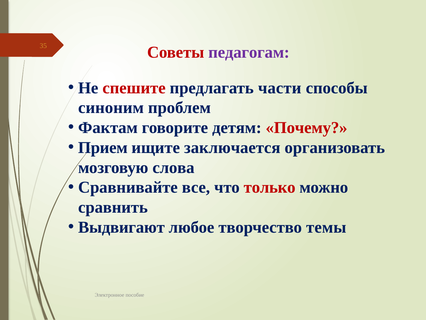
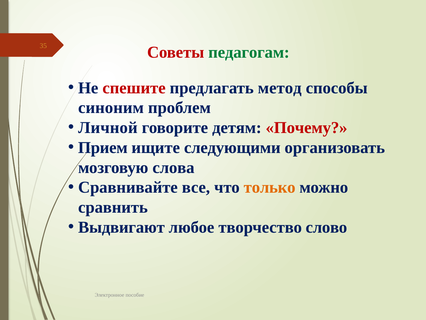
педагогам colour: purple -> green (249, 52)
части: части -> метод (280, 88)
Фактам: Фактам -> Личной (108, 128)
заключается: заключается -> следующими (232, 147)
только colour: red -> orange (270, 187)
темы: темы -> слово (326, 227)
